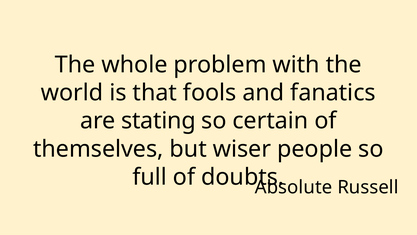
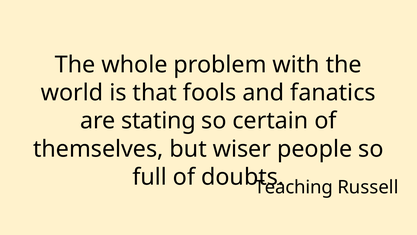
Absolute: Absolute -> Teaching (294, 187)
